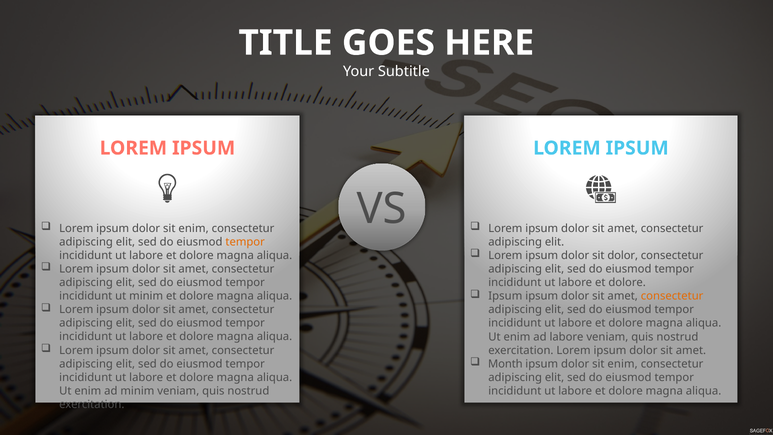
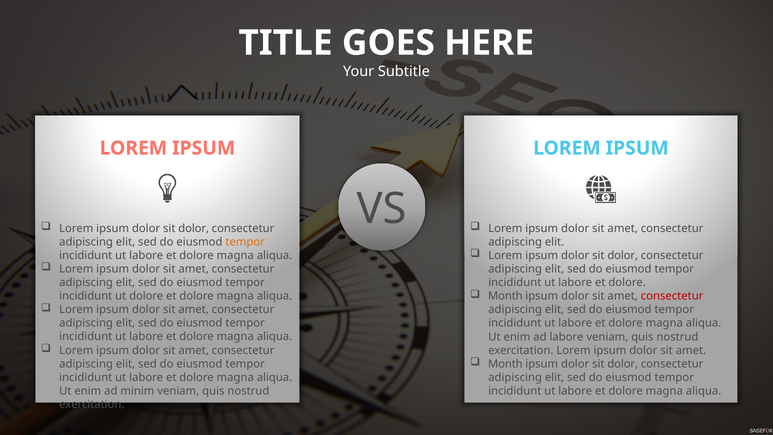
enim: enim -> dolor (194, 228)
Ipsum: Ipsum -> Month (505, 296)
consectetur colour: orange -> red (672, 296)
ut minim: minim -> dolore (146, 296)
enim: enim -> dolor (623, 364)
